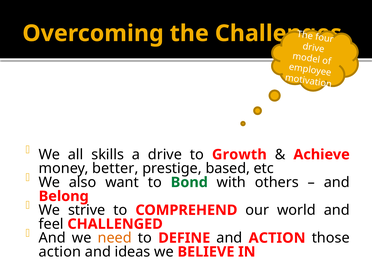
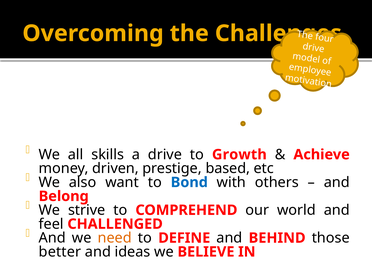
better: better -> driven (115, 168)
Bond colour: green -> blue (189, 182)
and ACTION: ACTION -> BEHIND (277, 238)
action: action -> better (60, 252)
